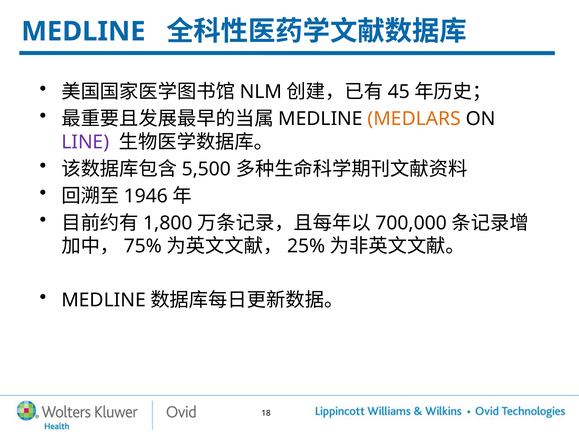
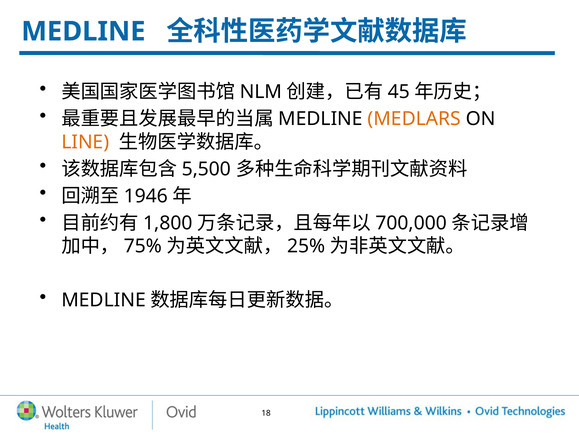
LINE colour: purple -> orange (85, 142)
